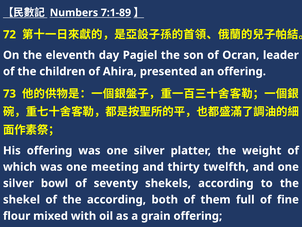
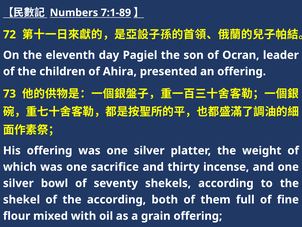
meeting: meeting -> sacrifice (115, 167)
twelfth: twelfth -> incense (226, 167)
